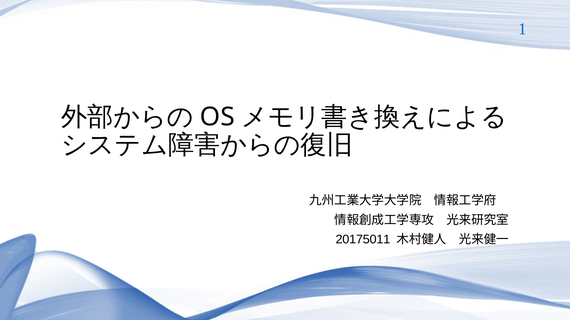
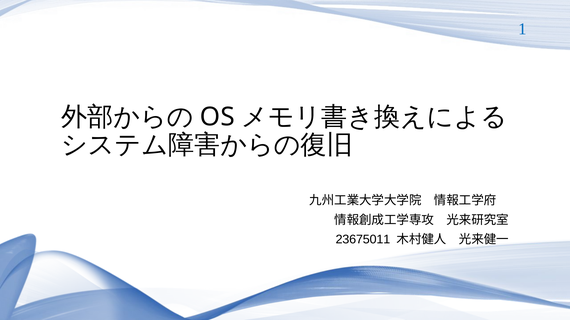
20175011: 20175011 -> 23675011 (363, 240)
